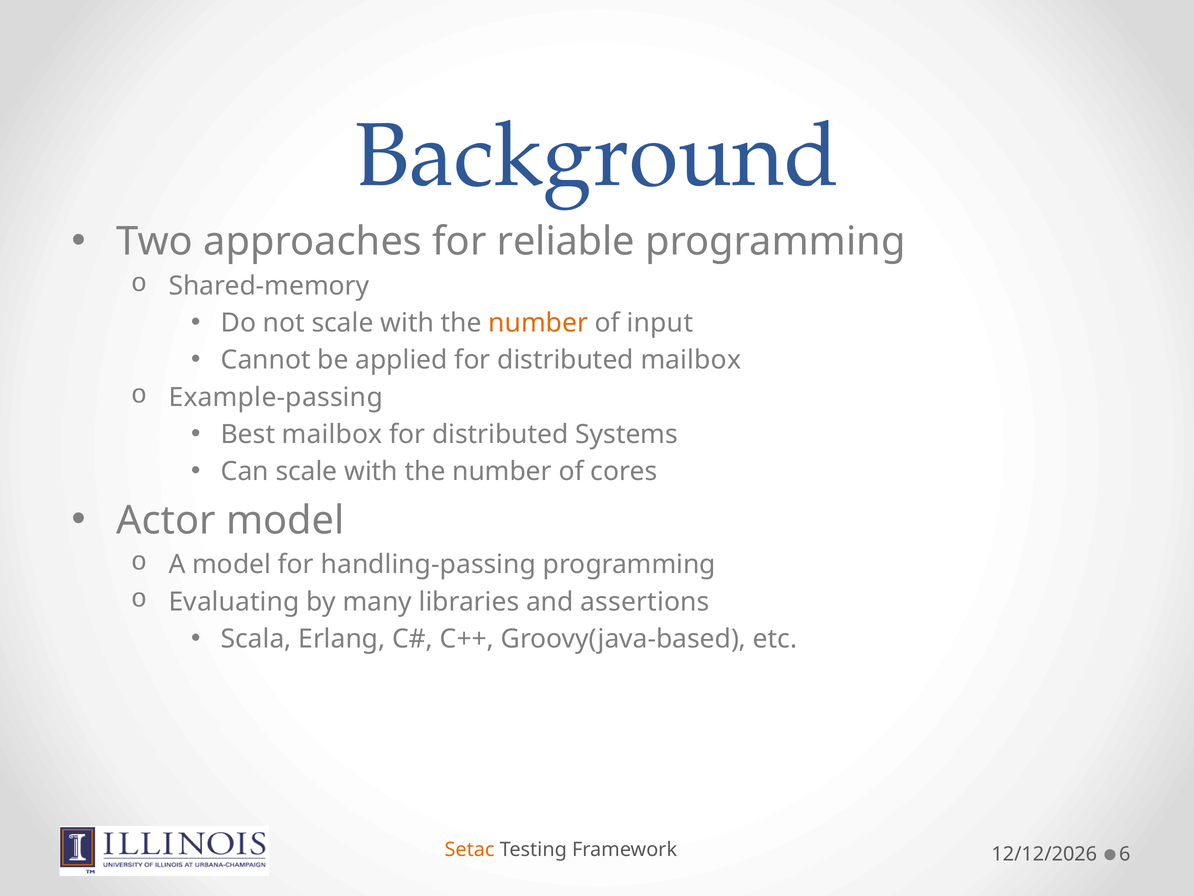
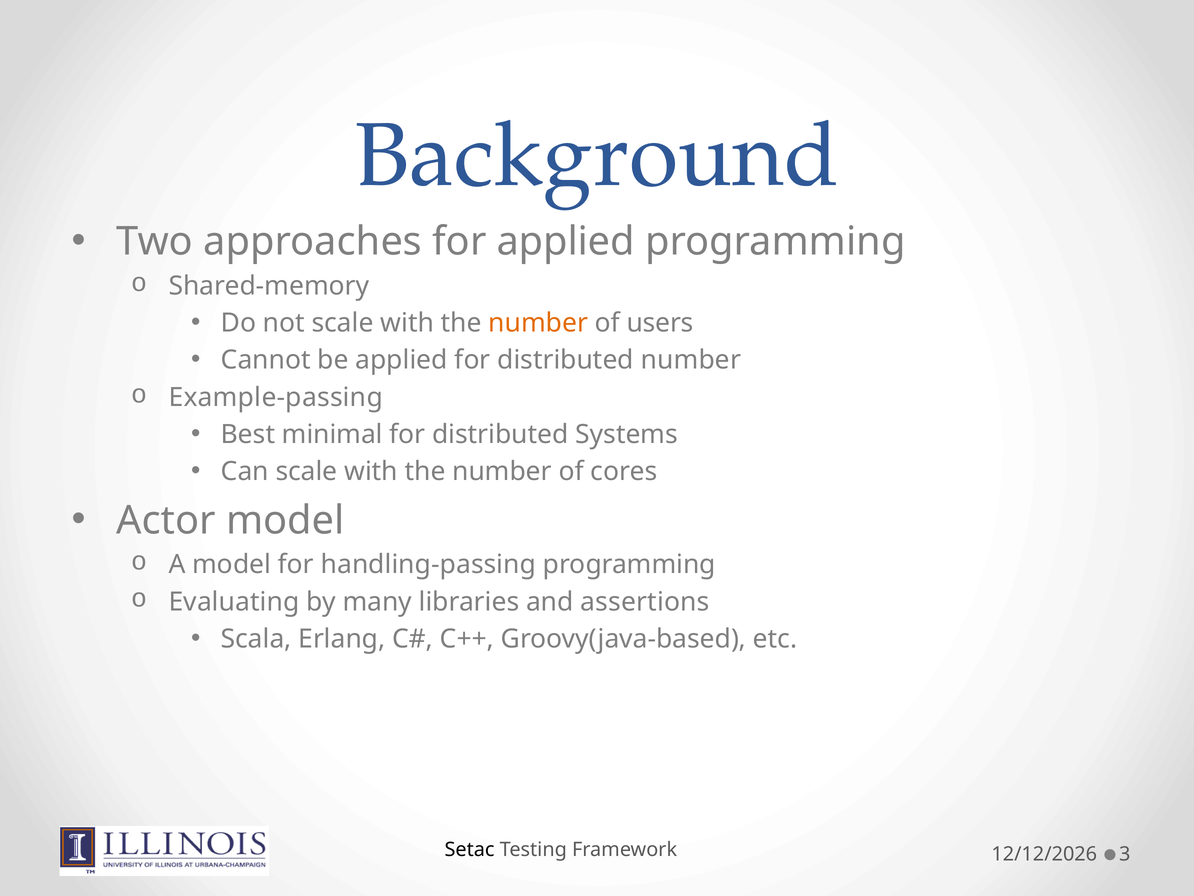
for reliable: reliable -> applied (566, 242)
input: input -> users (660, 323)
distributed mailbox: mailbox -> number (691, 360)
Best mailbox: mailbox -> minimal (332, 434)
Setac colour: orange -> black (470, 849)
6: 6 -> 3 (1125, 854)
